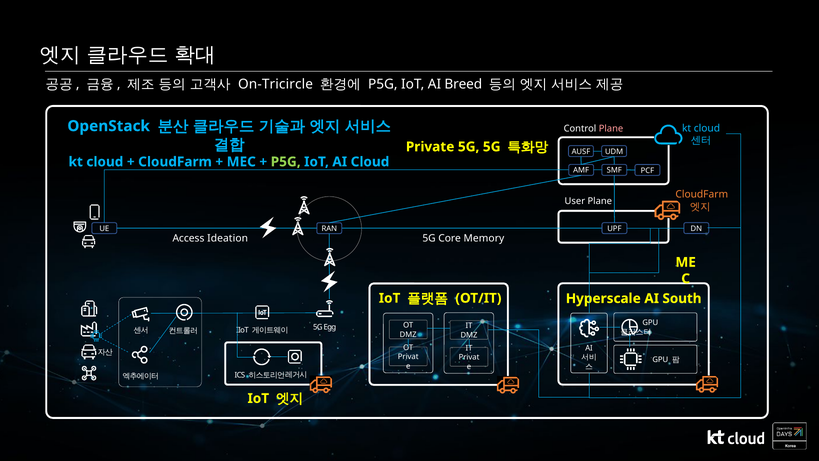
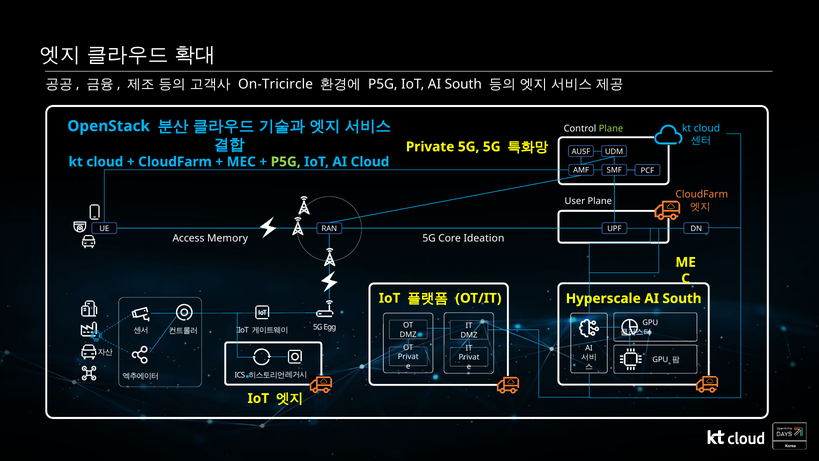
IoT AI Breed: Breed -> South (463, 84)
Plane colour: pink -> light green (611, 128)
Ideation: Ideation -> Memory (228, 238)
Memory: Memory -> Ideation (484, 238)
